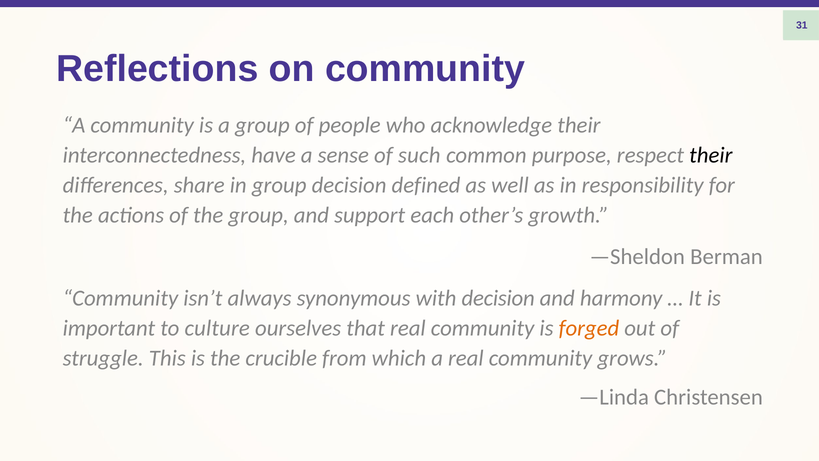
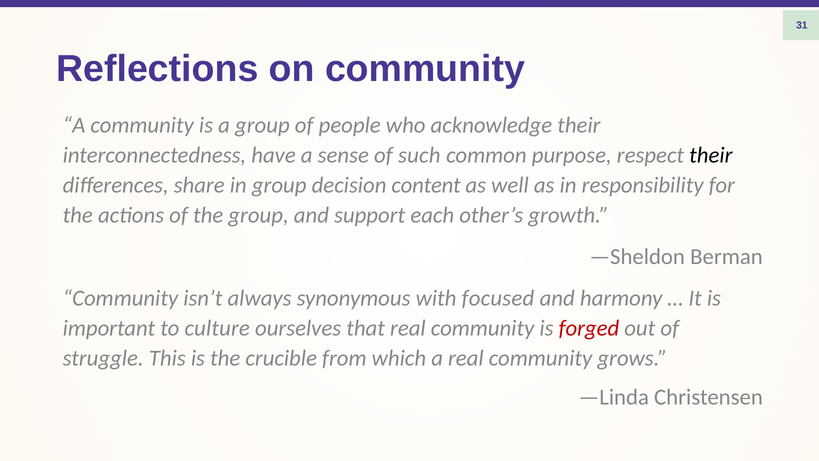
defined: defined -> content (426, 185)
with decision: decision -> focused (498, 298)
forged colour: orange -> red (589, 328)
